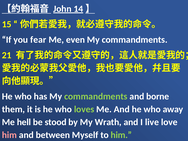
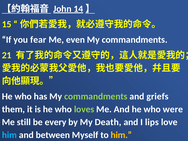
borne: borne -> griefs (158, 96)
away: away -> were (173, 109)
hell: hell -> still (24, 122)
stood: stood -> every (56, 122)
Wrath: Wrath -> Death (108, 122)
live: live -> lips (152, 122)
him colour: pink -> light blue (9, 135)
him colour: light green -> yellow (121, 135)
